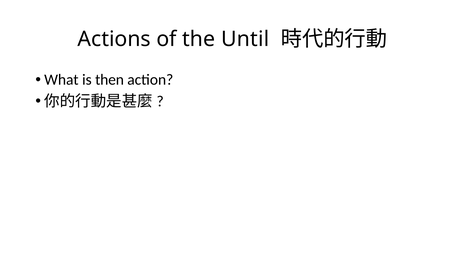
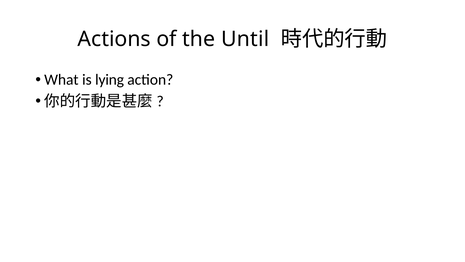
then: then -> lying (110, 80)
